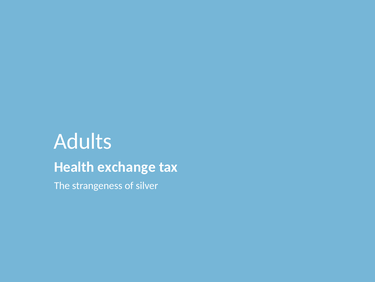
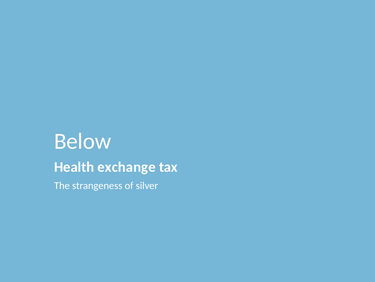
Adults: Adults -> Below (83, 141)
